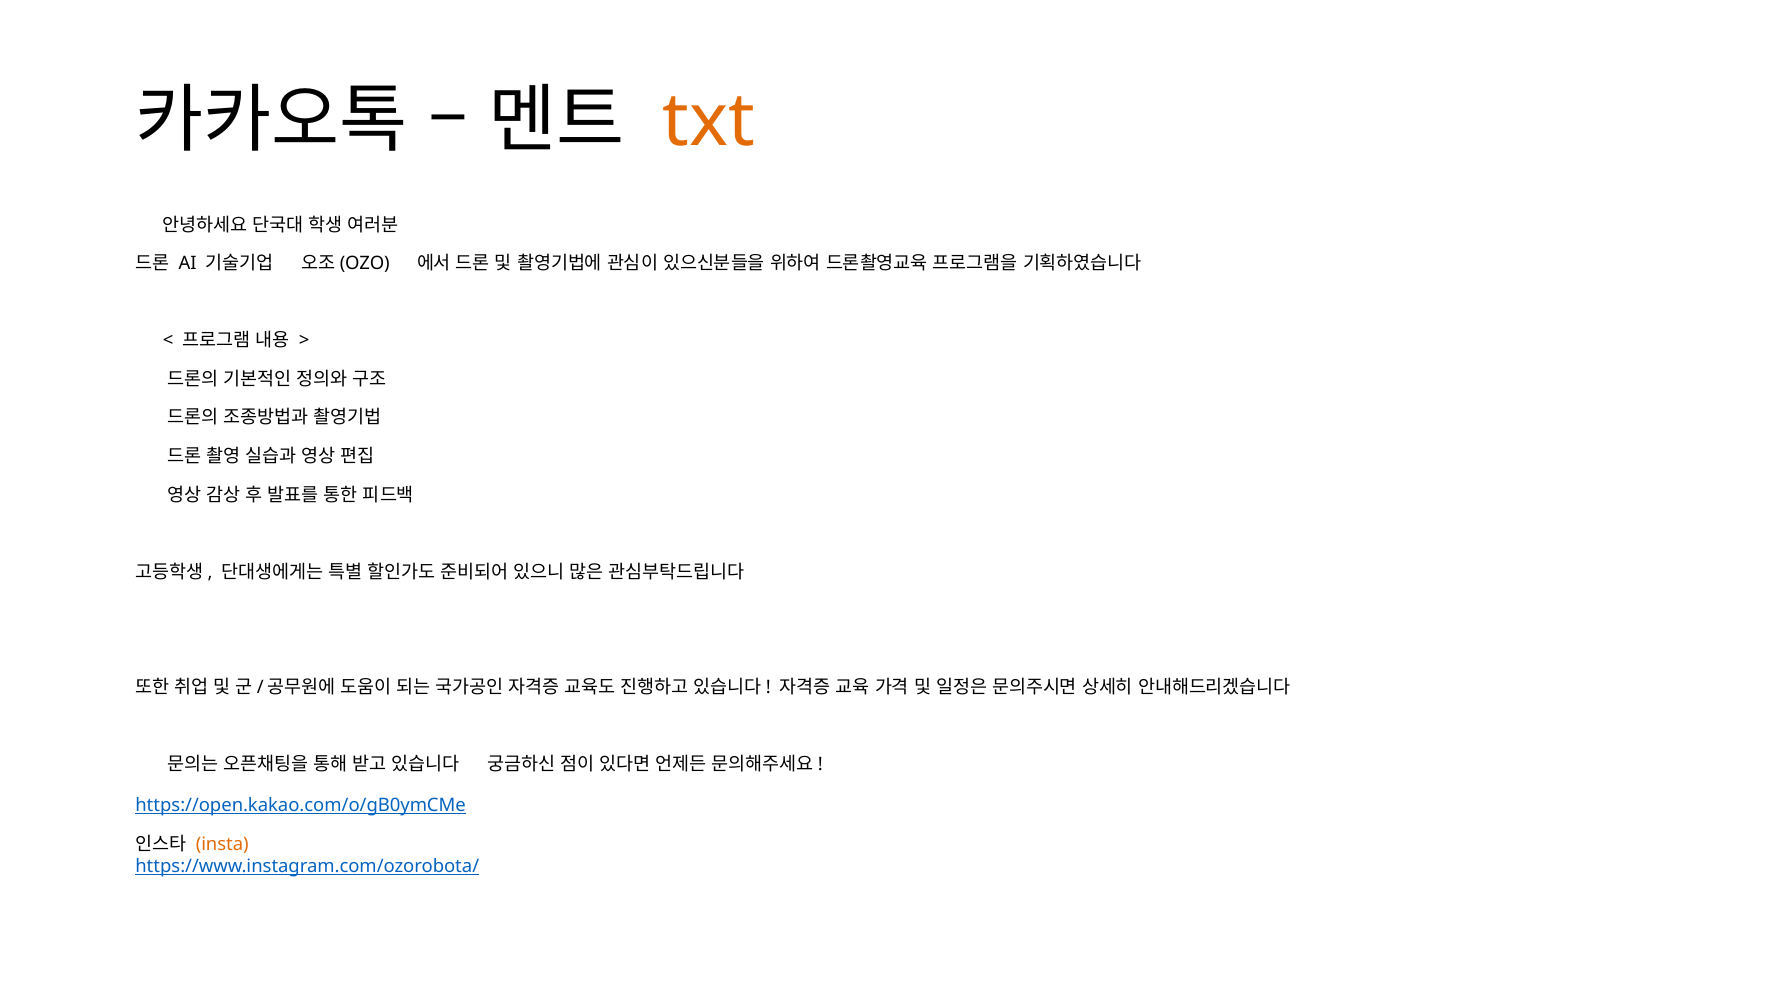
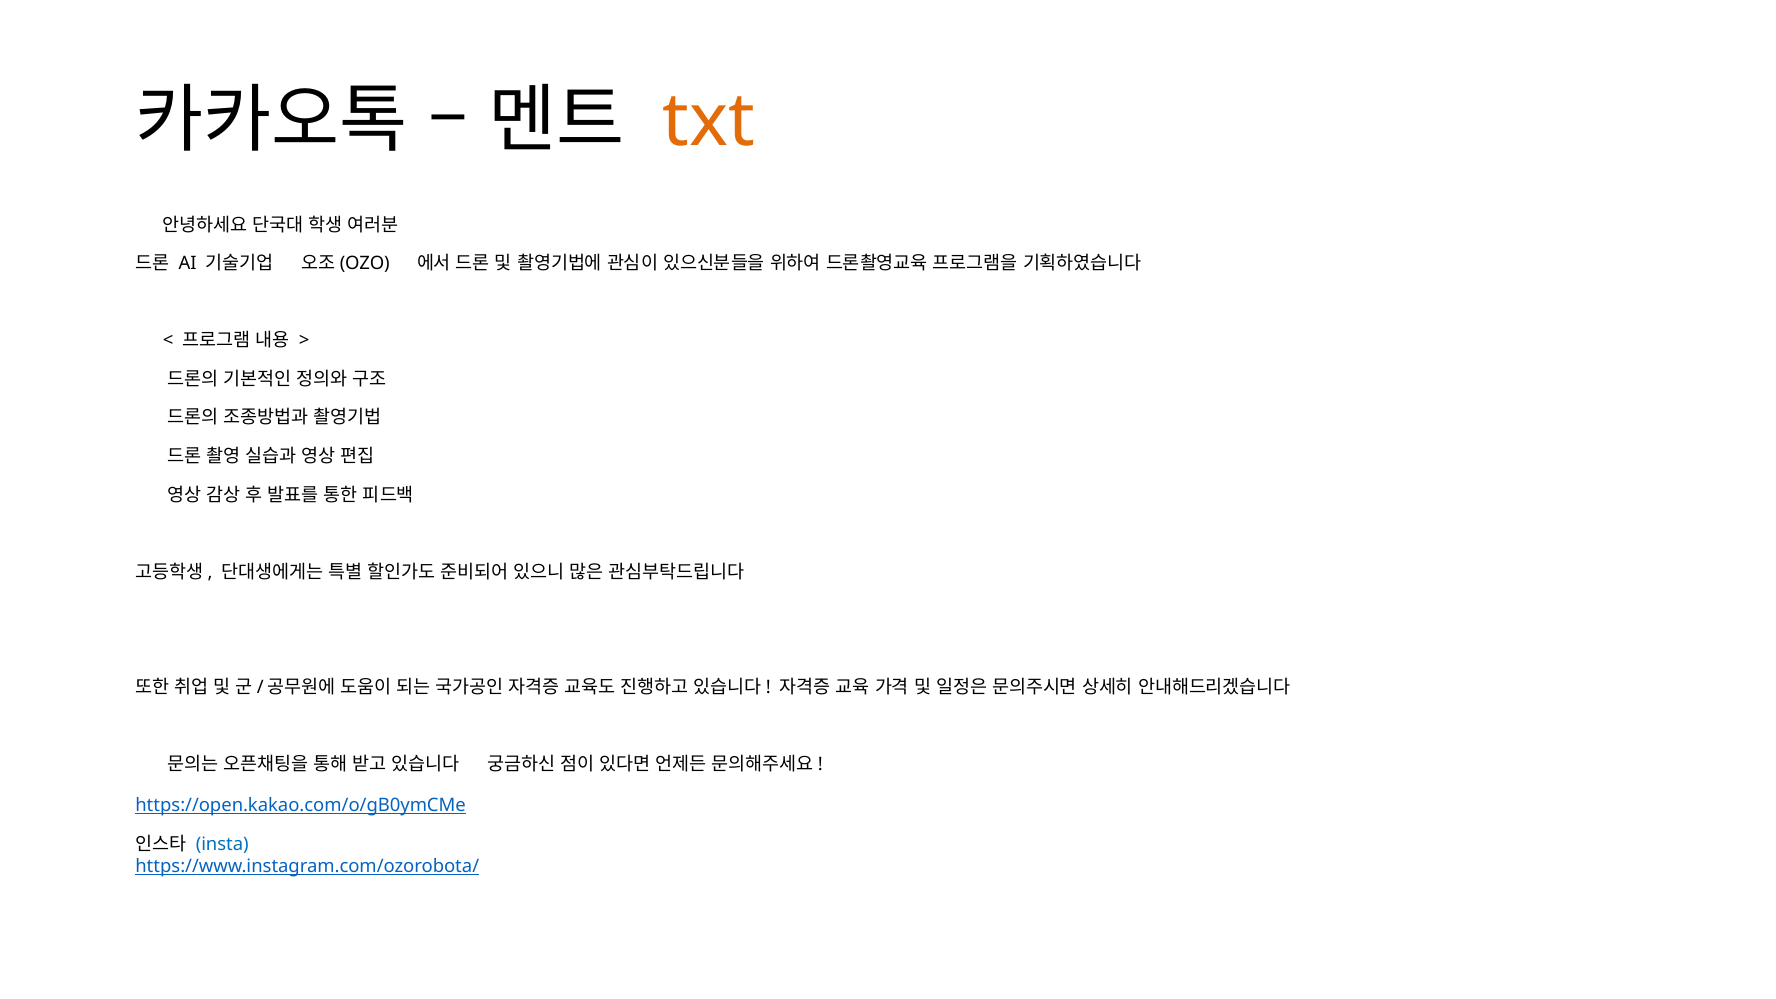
insta colour: orange -> blue (222, 844)
